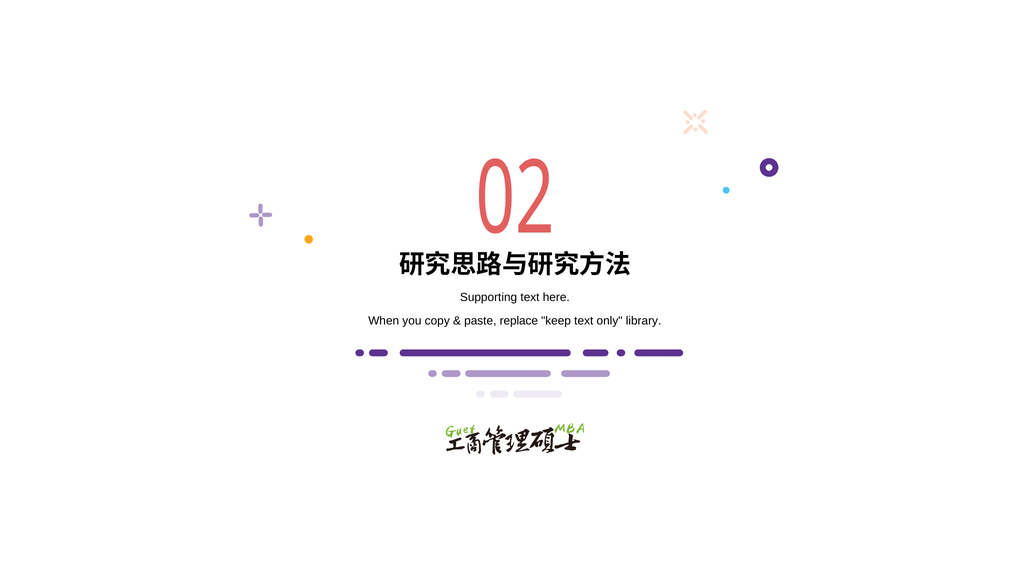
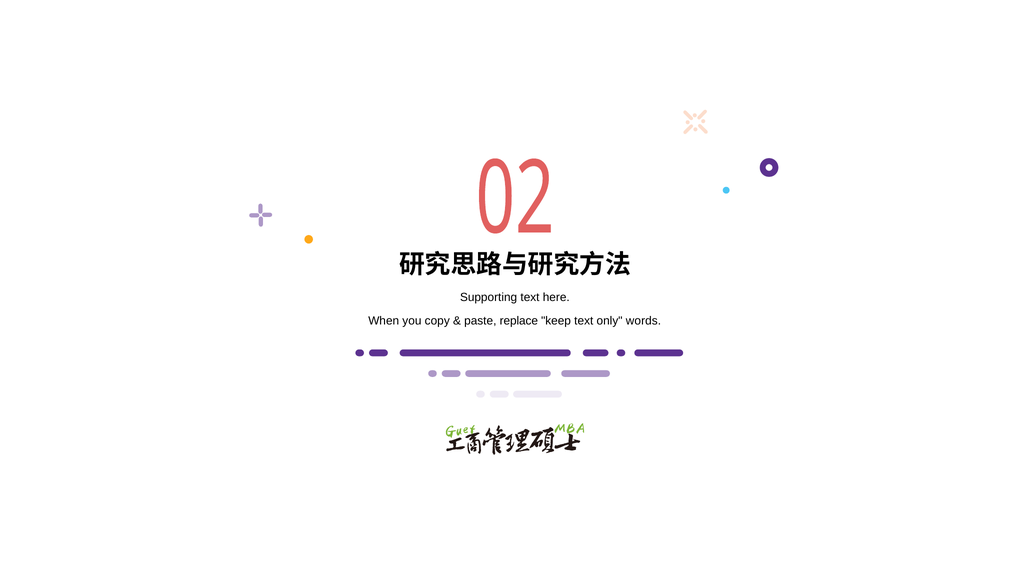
library: library -> words (643, 321)
